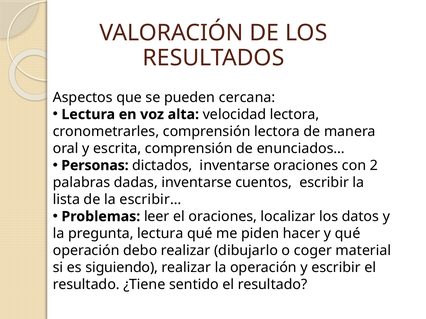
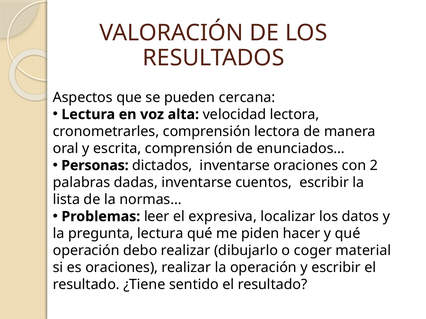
escribir…: escribir… -> normas… (151, 200)
el oraciones: oraciones -> expresiva (223, 217)
es siguiendo: siguiendo -> oraciones (122, 268)
